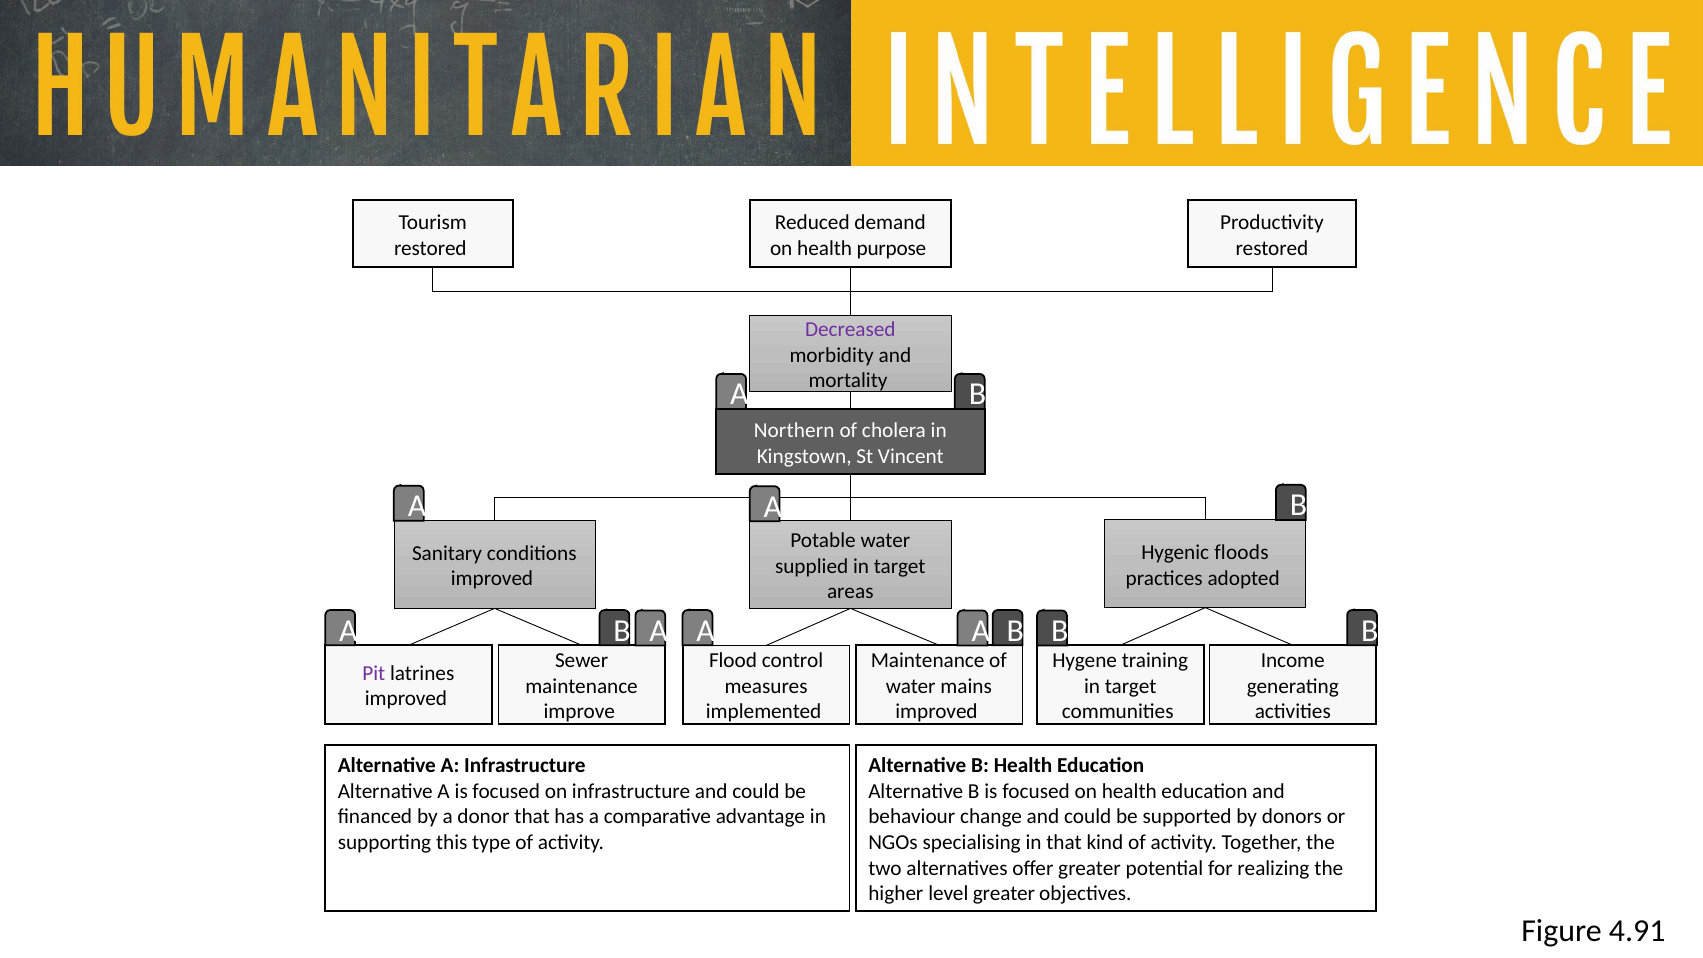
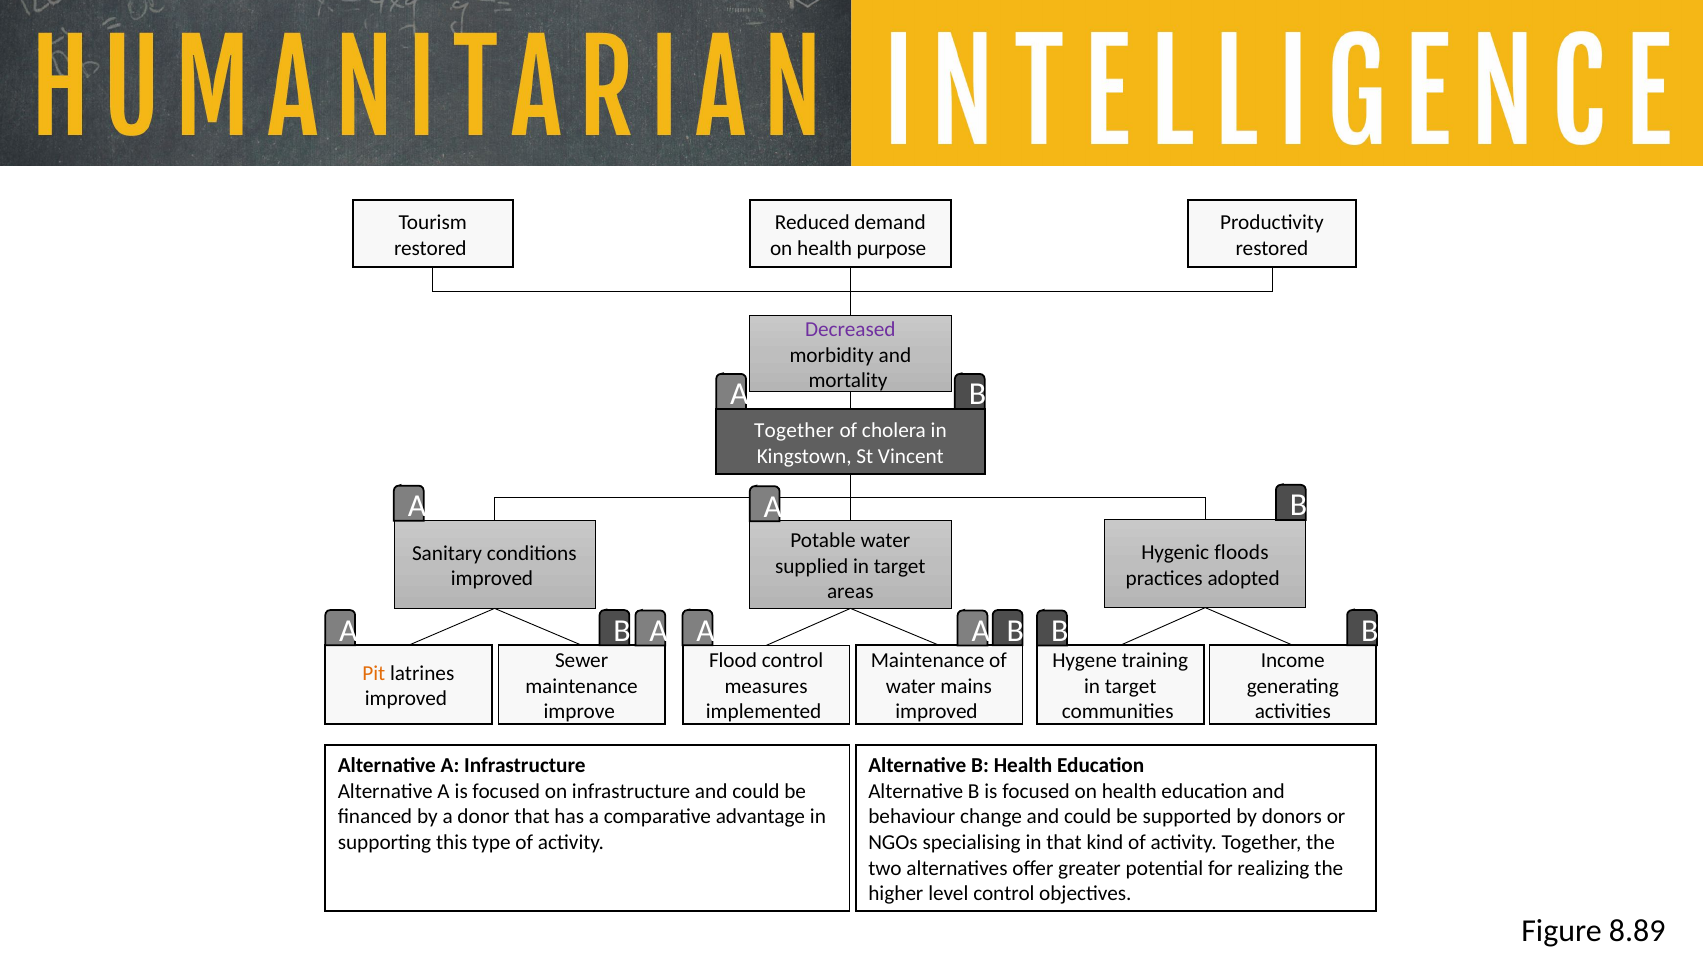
Northern: Northern -> Together (794, 430)
Pit colour: purple -> orange (374, 673)
level greater: greater -> control (1004, 893)
4.91: 4.91 -> 8.89 (1637, 931)
